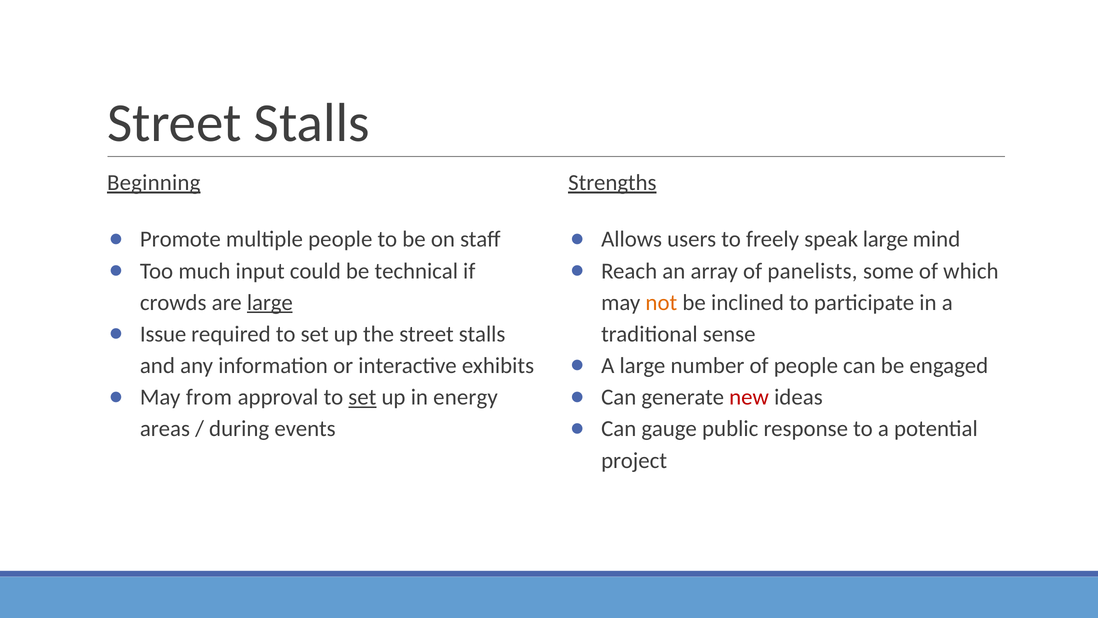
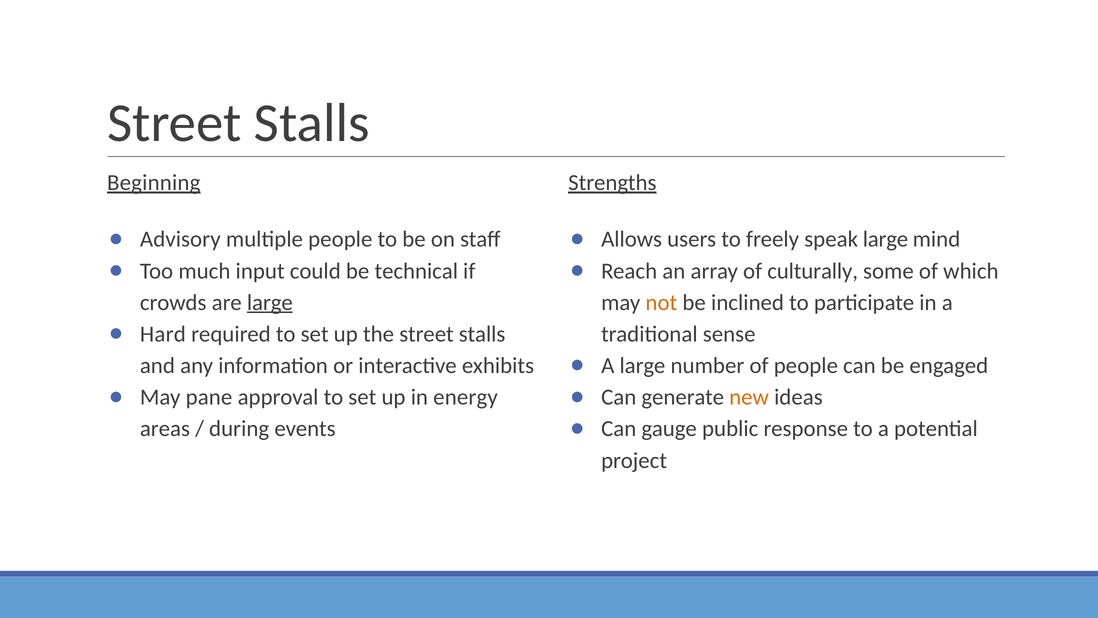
Promote: Promote -> Advisory (180, 239)
panelists: panelists -> culturally (813, 271)
Issue: Issue -> Hard (163, 334)
from: from -> pane (209, 397)
set underline: present -> none (362, 397)
new colour: red -> orange (749, 397)
